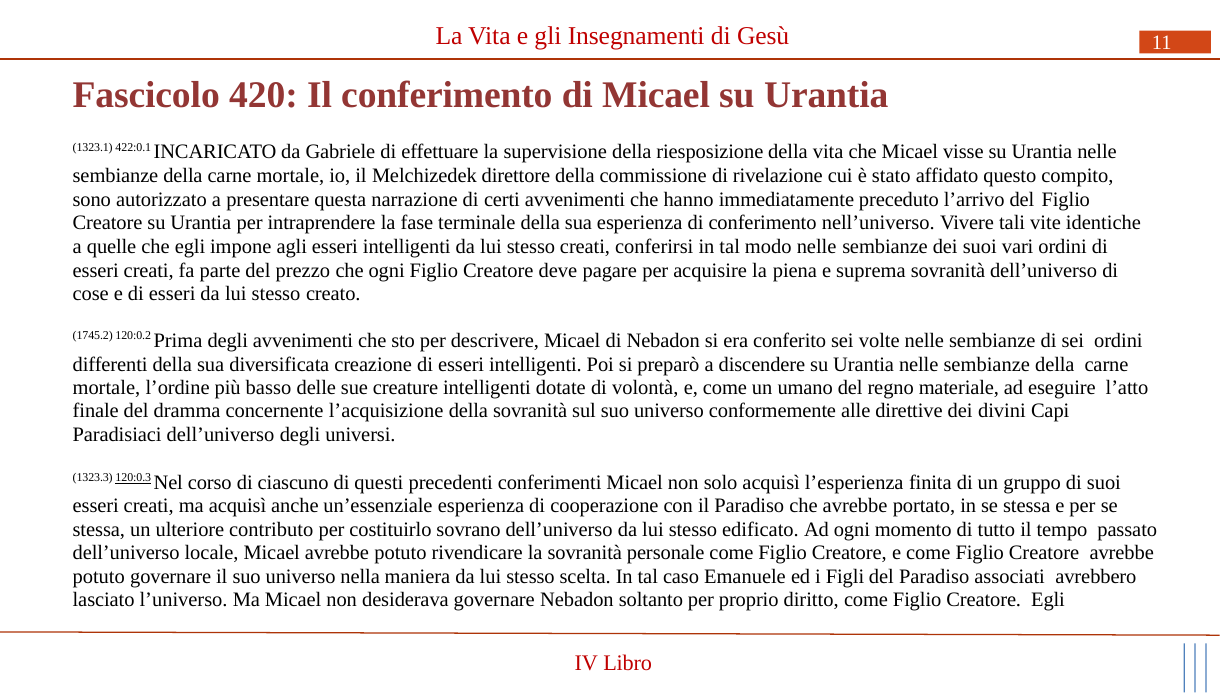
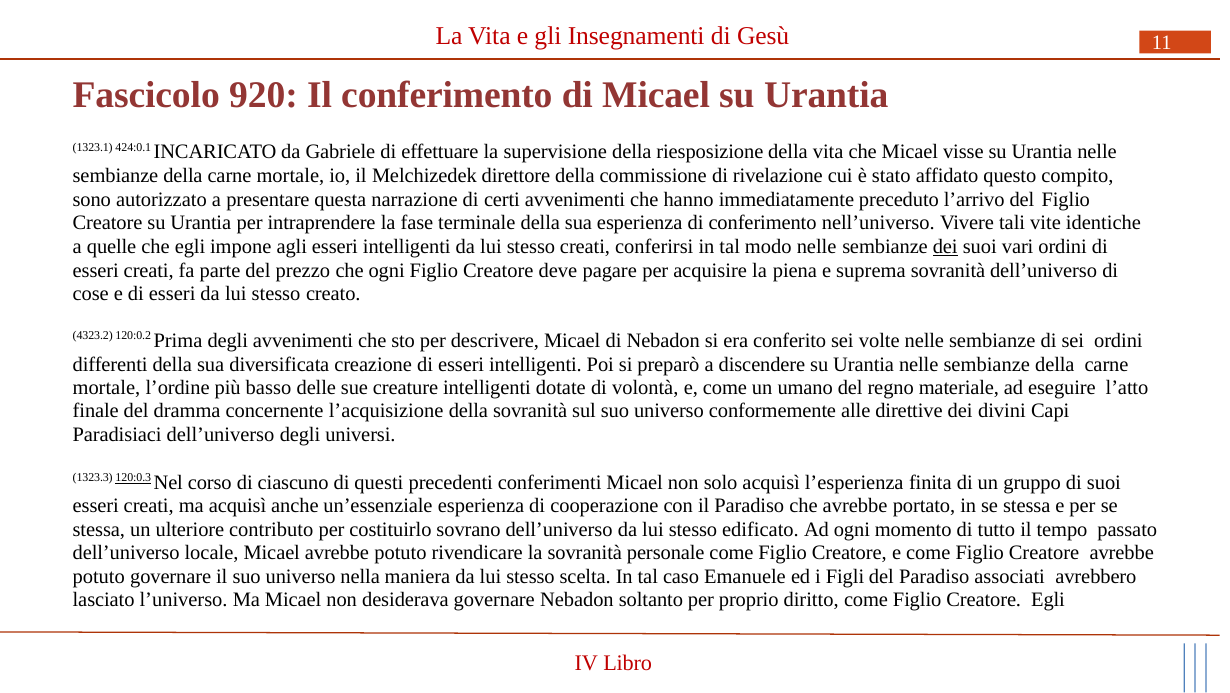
420: 420 -> 920 (263, 95)
422:0.1: 422:0.1 -> 424:0.1 (133, 147)
dei underline: none -> present (945, 247)
1745.2: 1745.2 -> 4323.2 (93, 336)
